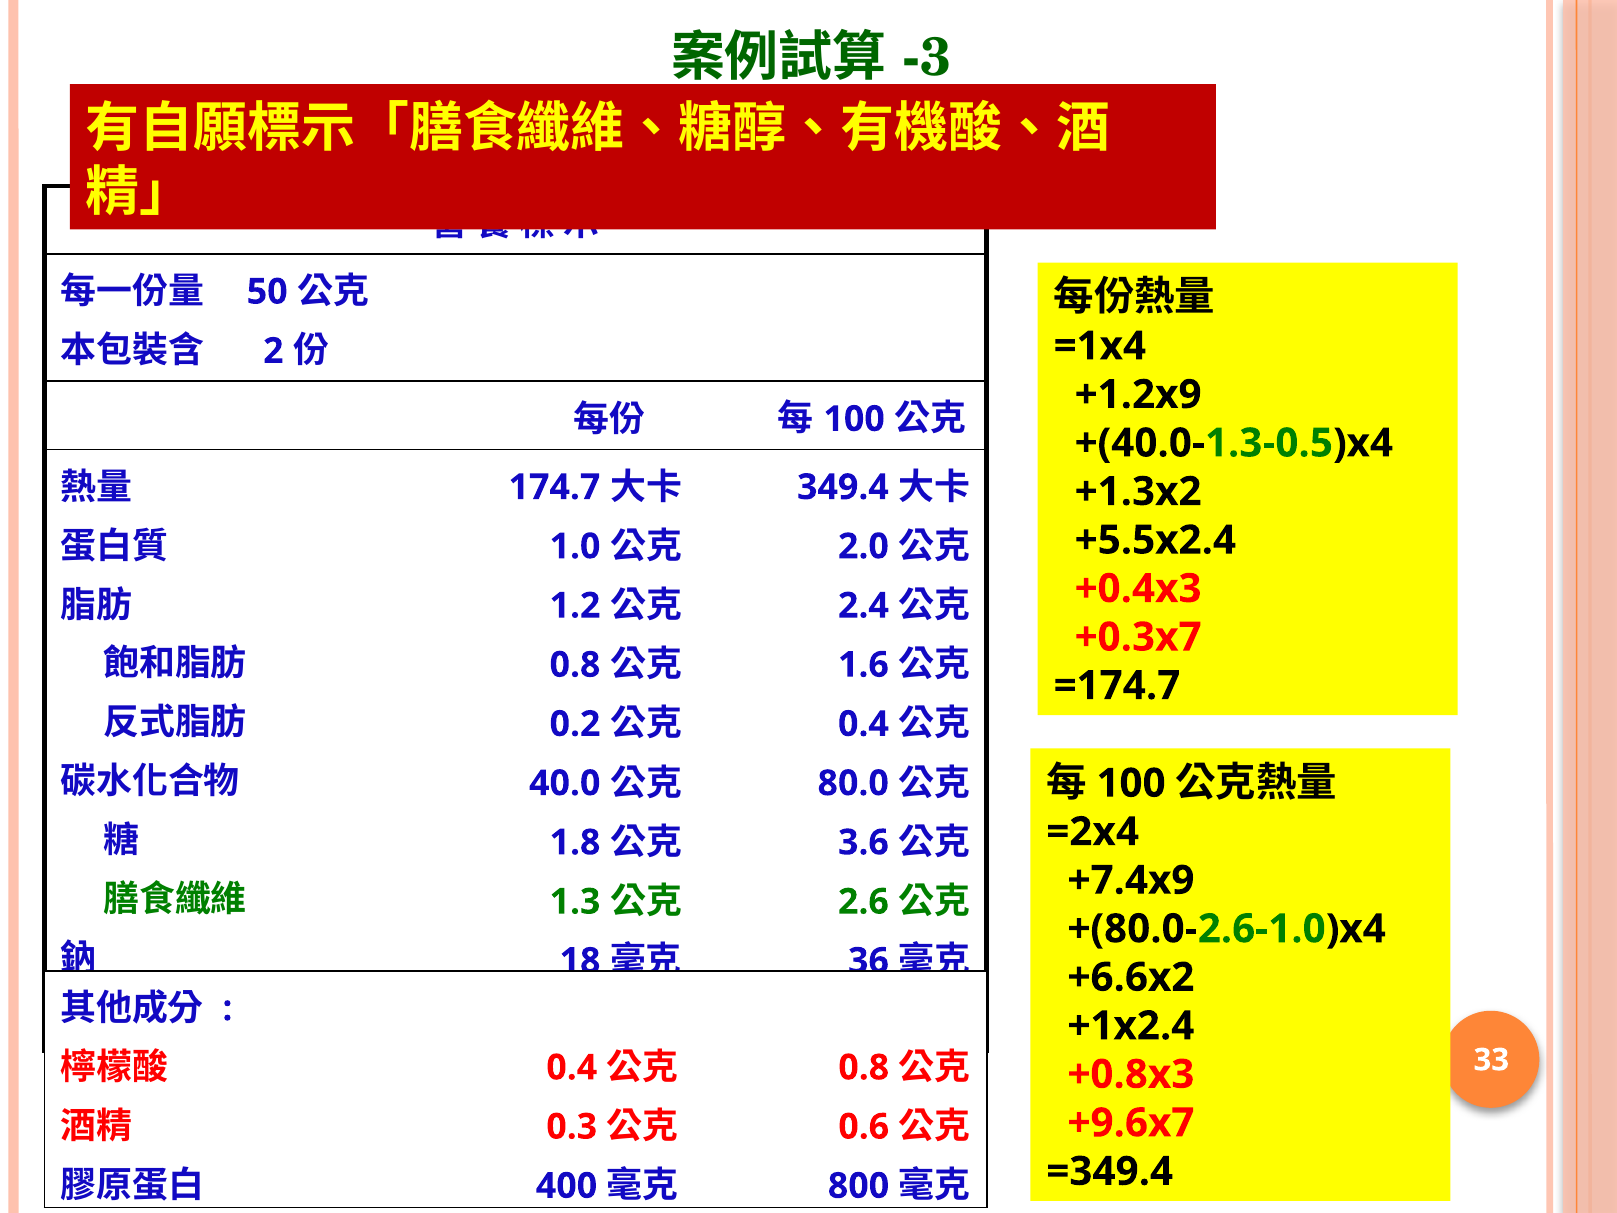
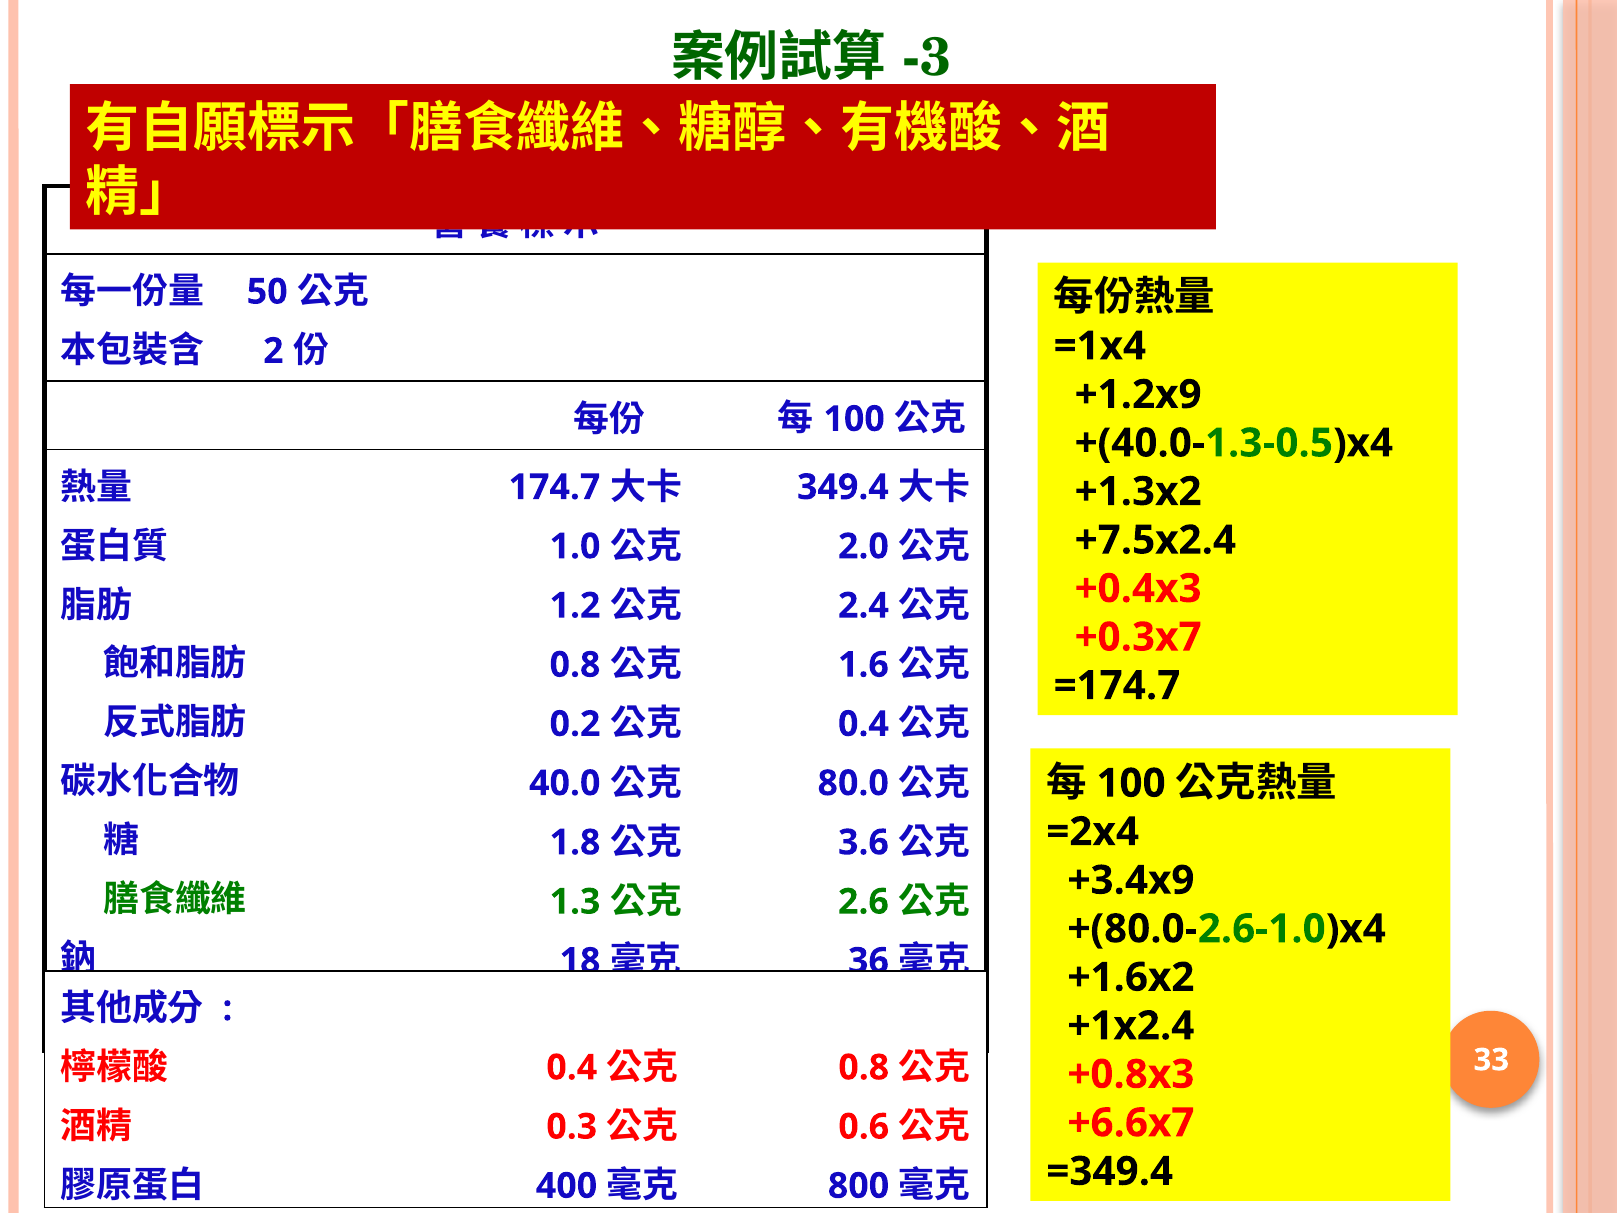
+5.5x2.4: +5.5x2.4 -> +7.5x2.4 (1155, 540)
+7.4x9: +7.4x9 -> +3.4x9 (1131, 880)
+6.6x2: +6.6x2 -> +1.6x2 (1131, 977)
+9.6x7: +9.6x7 -> +6.6x7 (1131, 1123)
